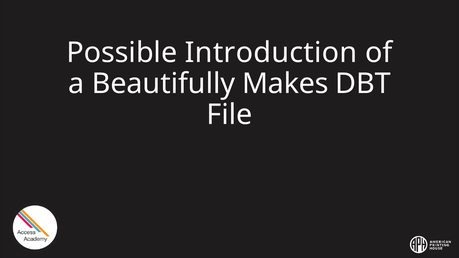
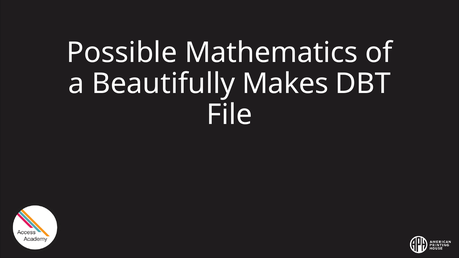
Introduction: Introduction -> Mathematics (271, 53)
